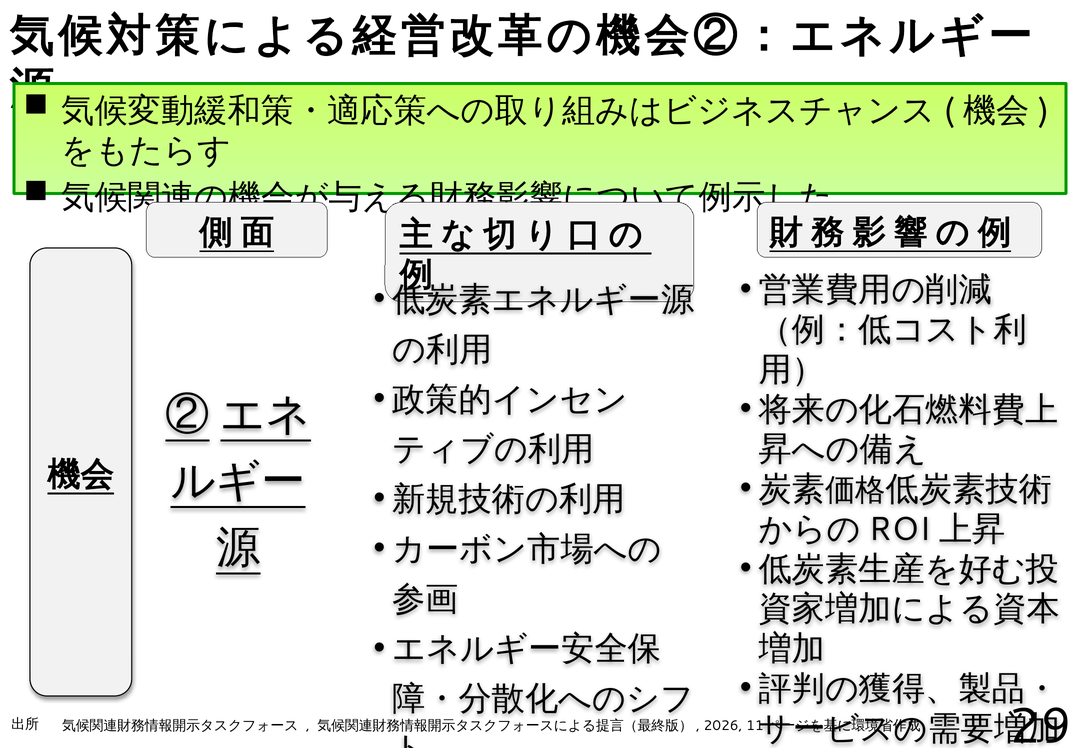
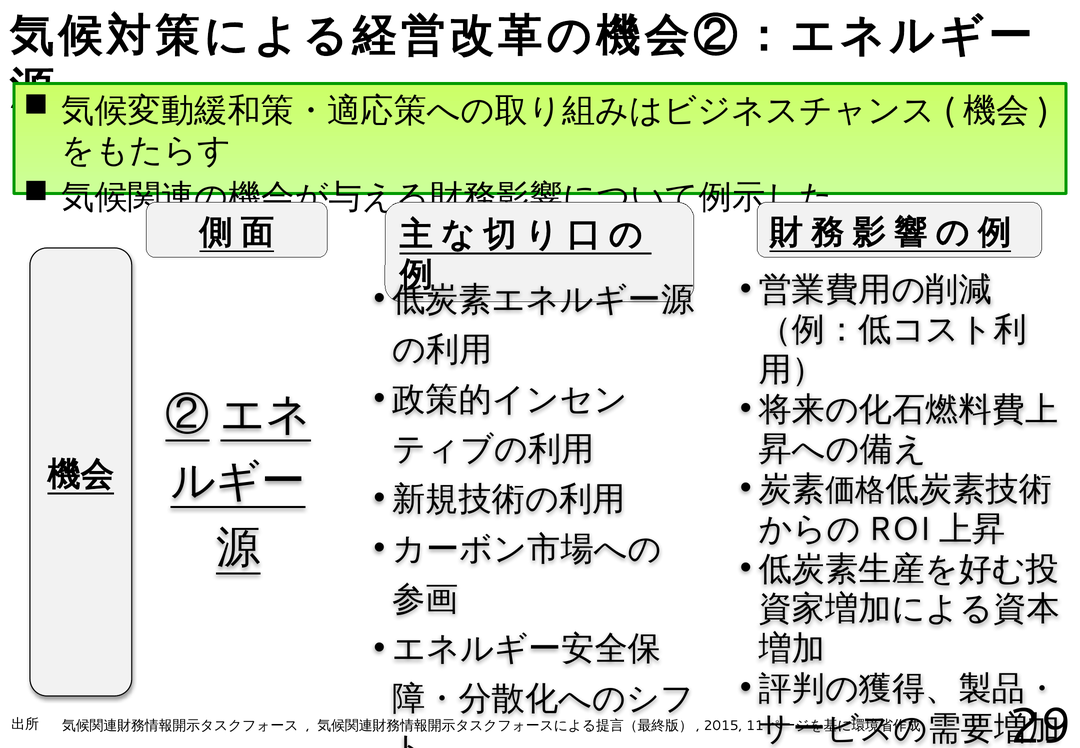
2026: 2026 -> 2015 (723, 726)
